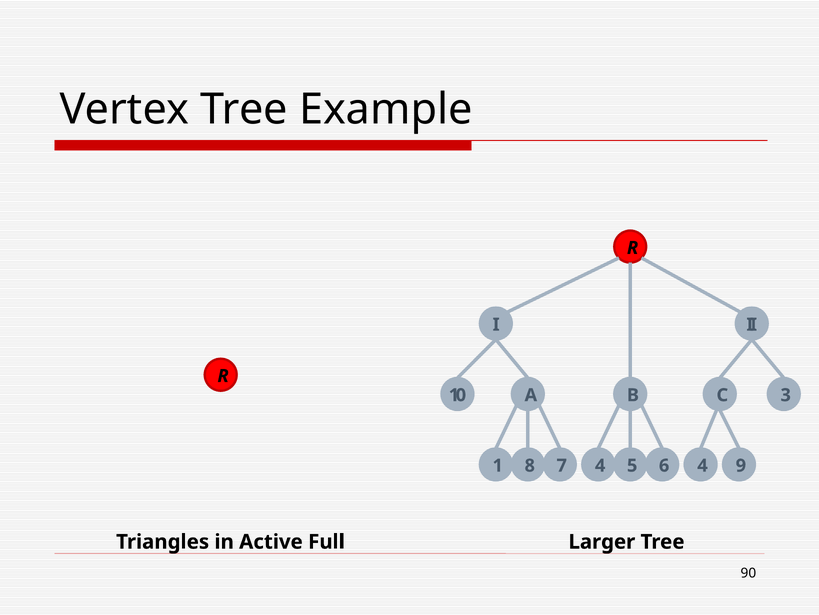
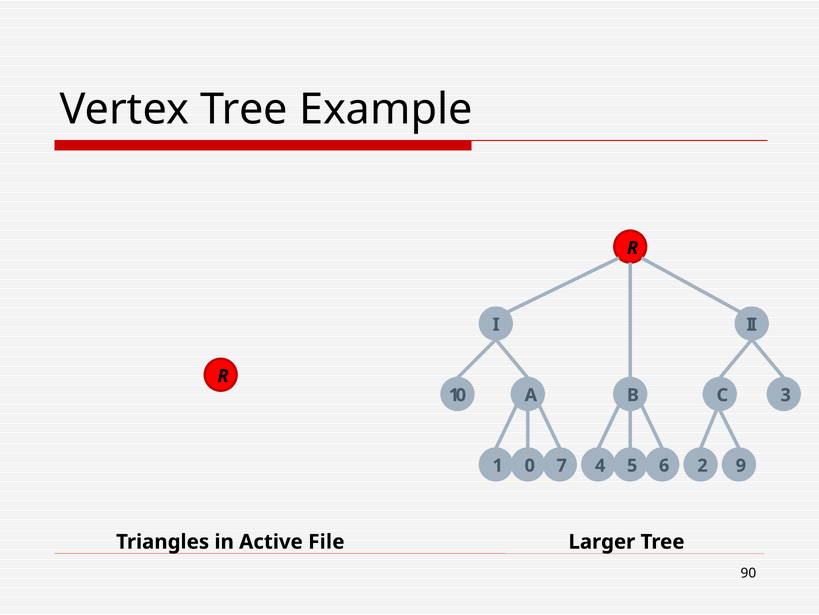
8: 8 -> 0 (530, 465)
7 4: 4 -> 2 (703, 465)
Full: Full -> File (326, 541)
